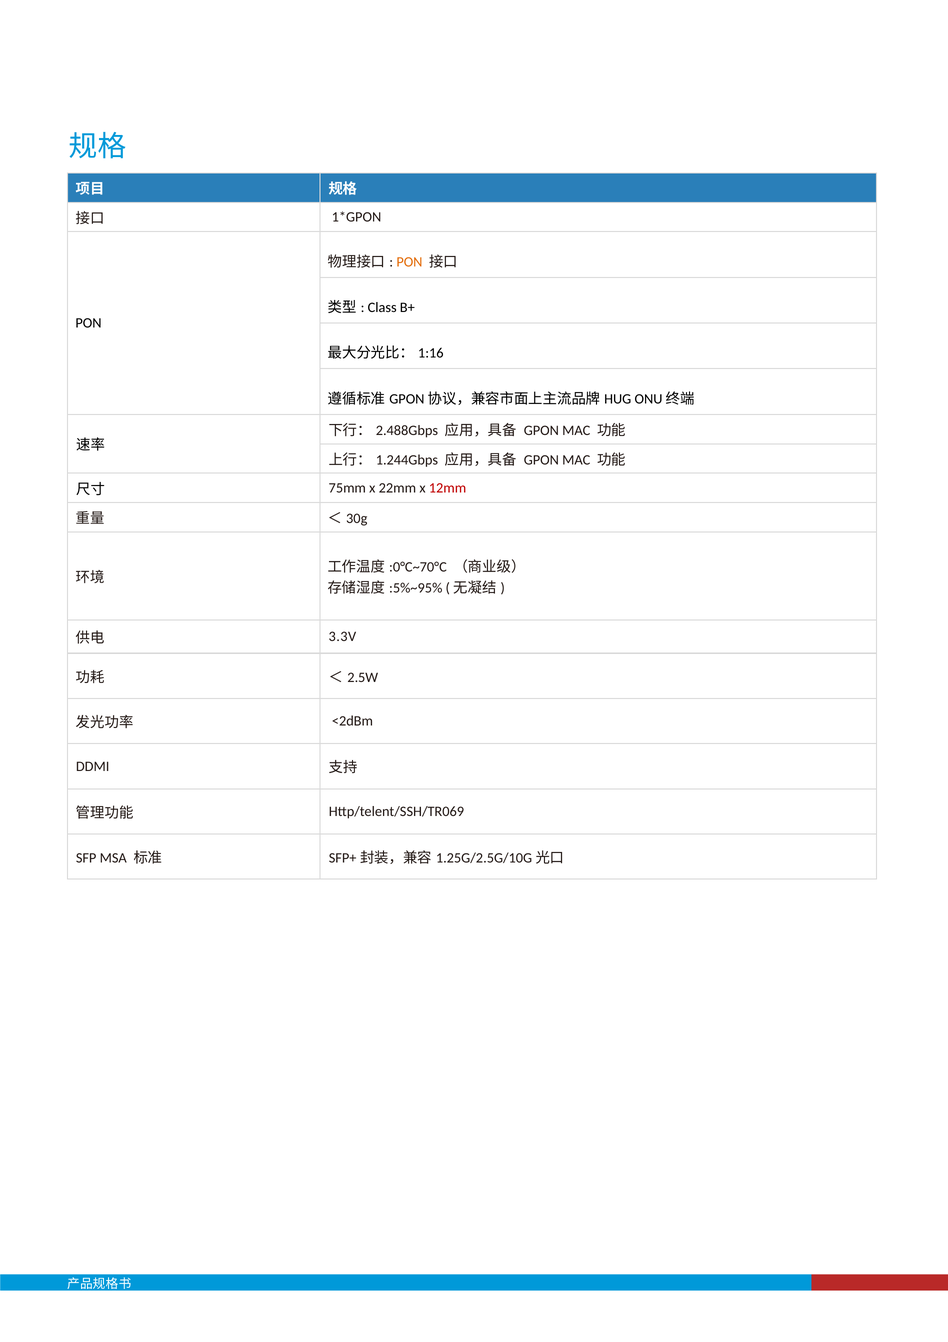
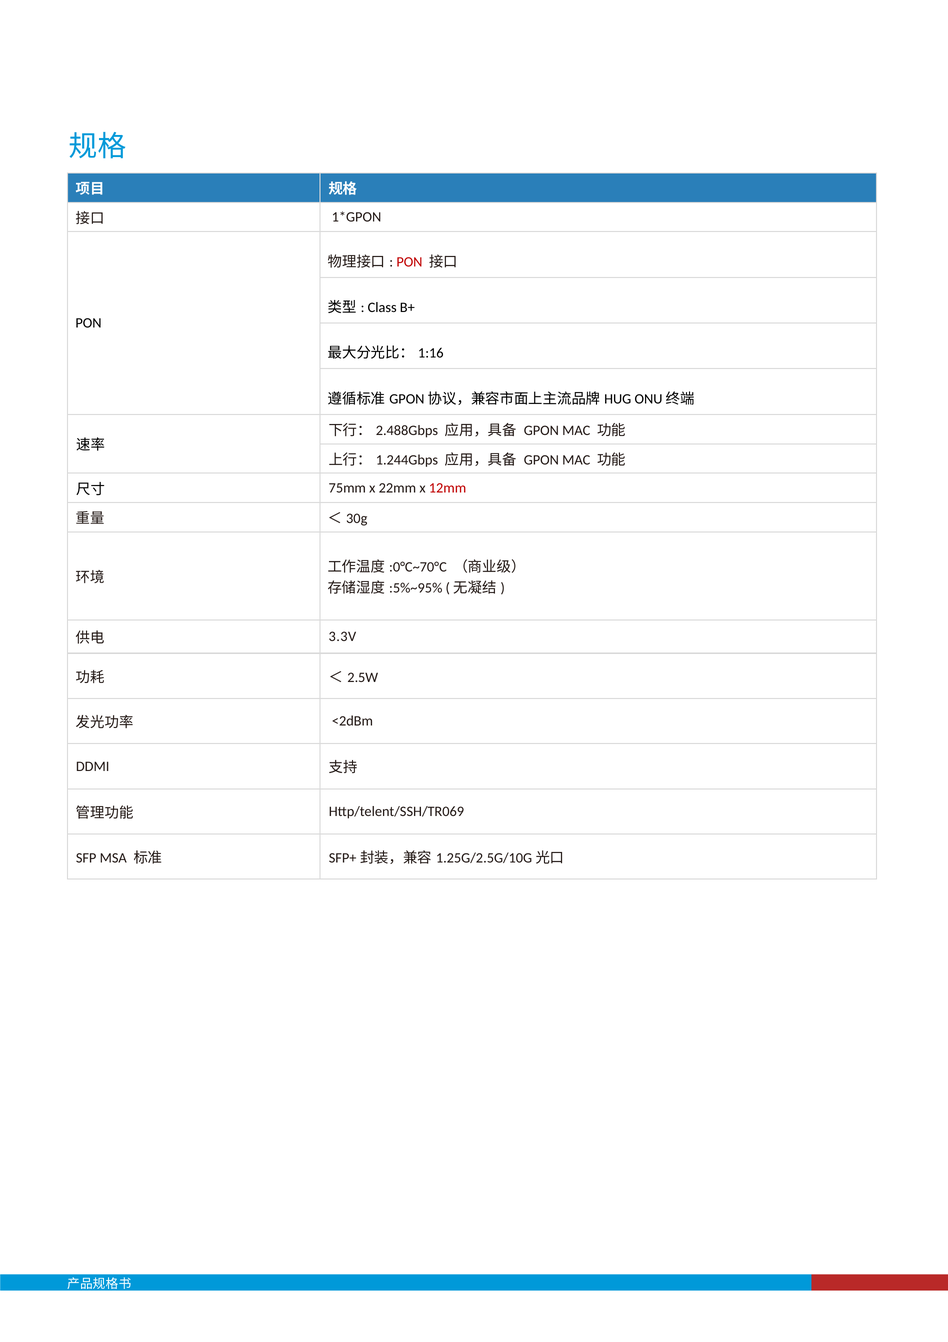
PON colour: orange -> red (409, 262)
